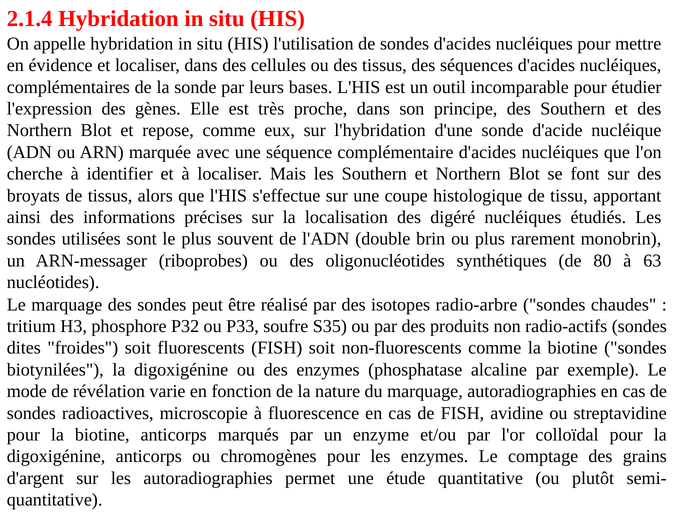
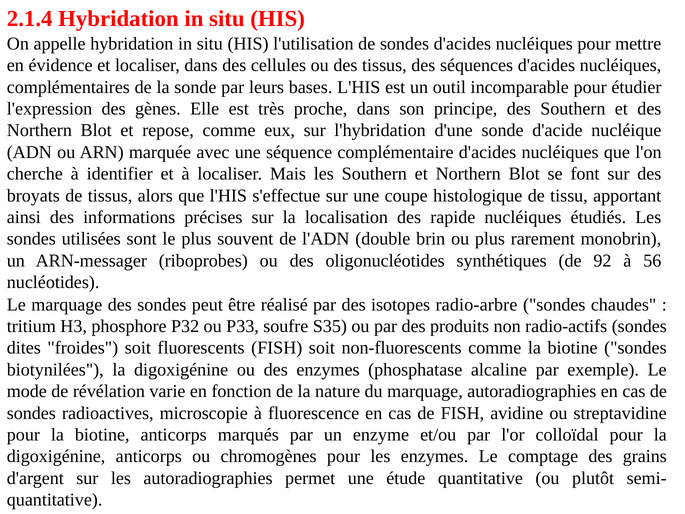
digéré: digéré -> rapide (453, 217)
80: 80 -> 92 (602, 261)
63: 63 -> 56 (652, 261)
